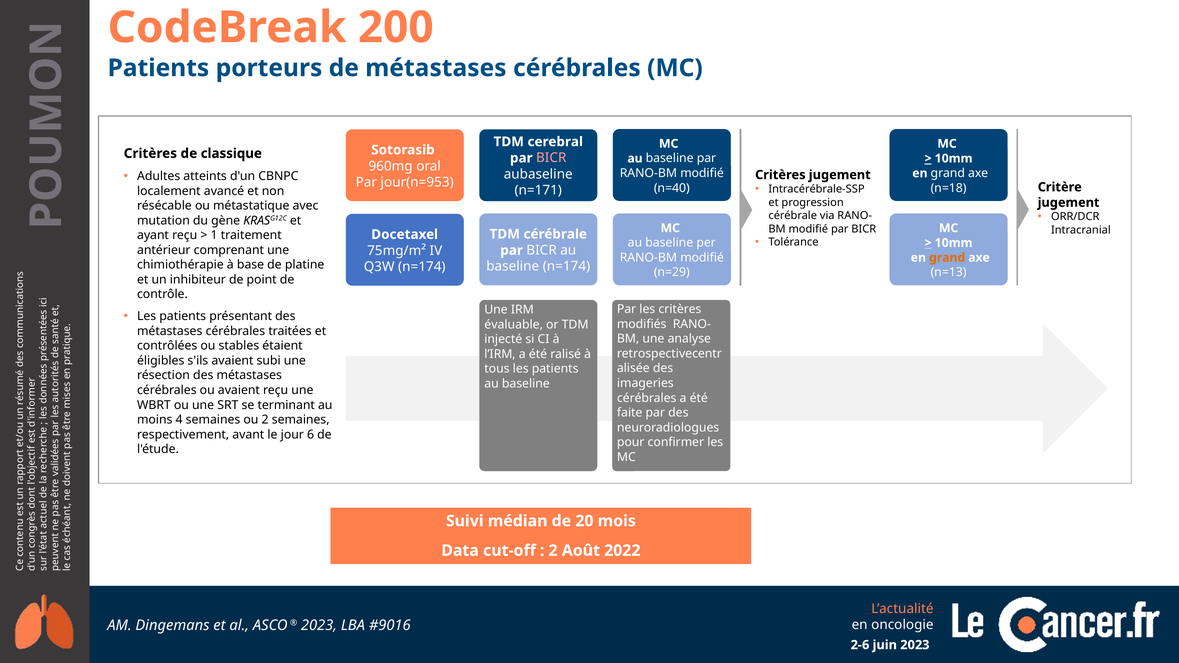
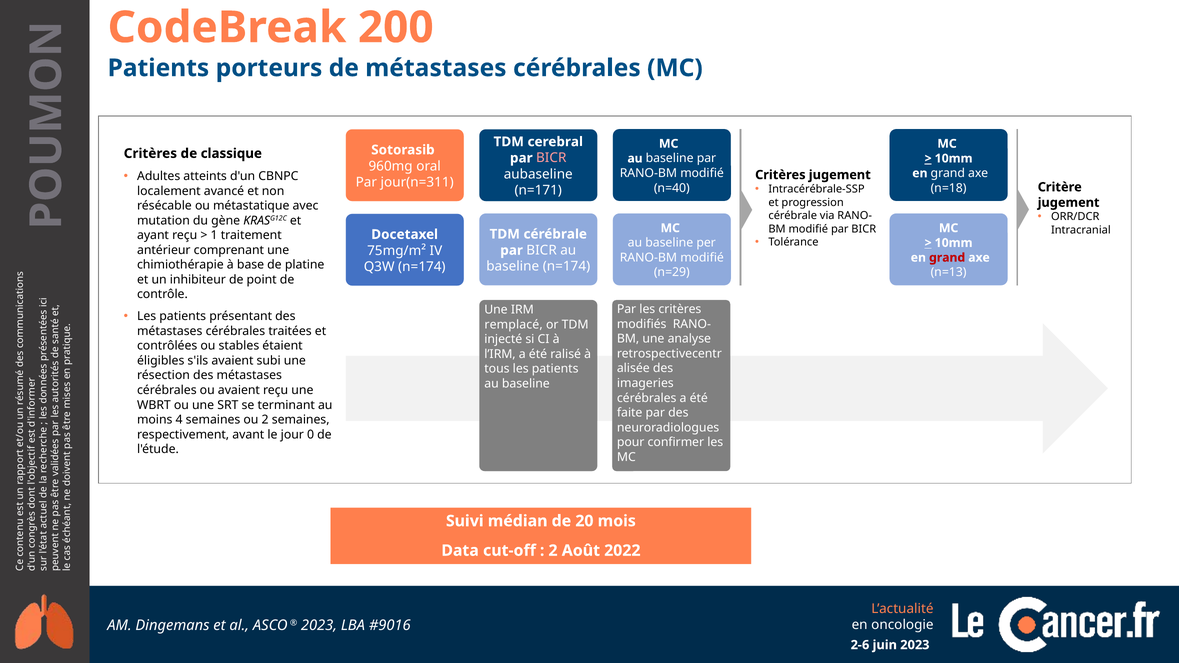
jour(n=953: jour(n=953 -> jour(n=311 (417, 182)
grand colour: orange -> red (947, 258)
évaluable: évaluable -> remplacé (514, 325)
6: 6 -> 0 (311, 435)
